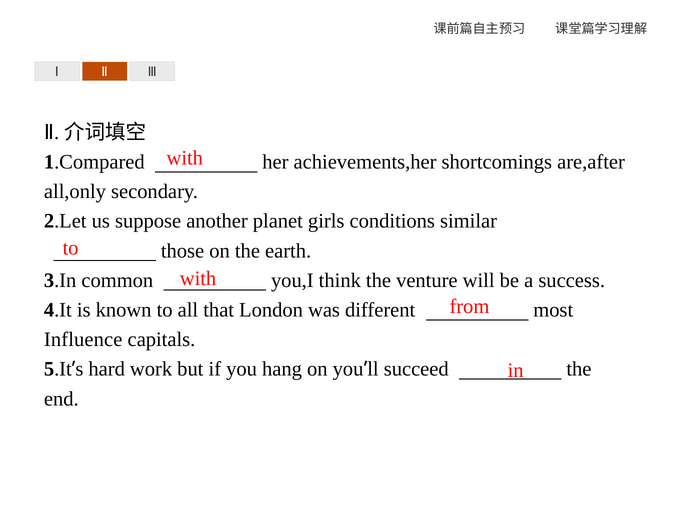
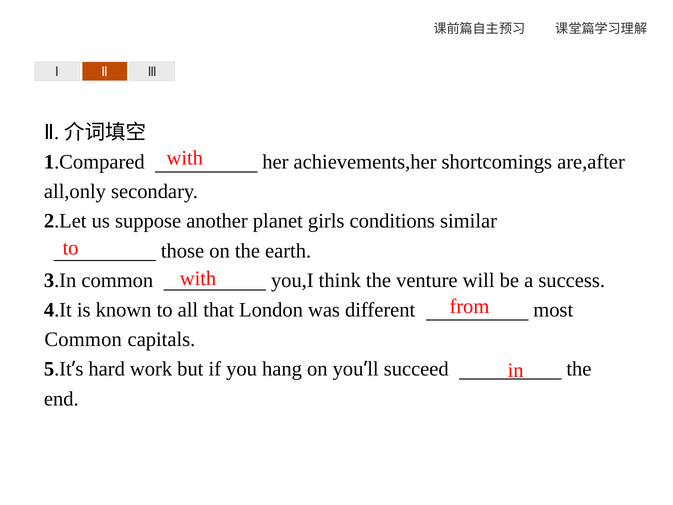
Influence: Influence -> Common (83, 339)
